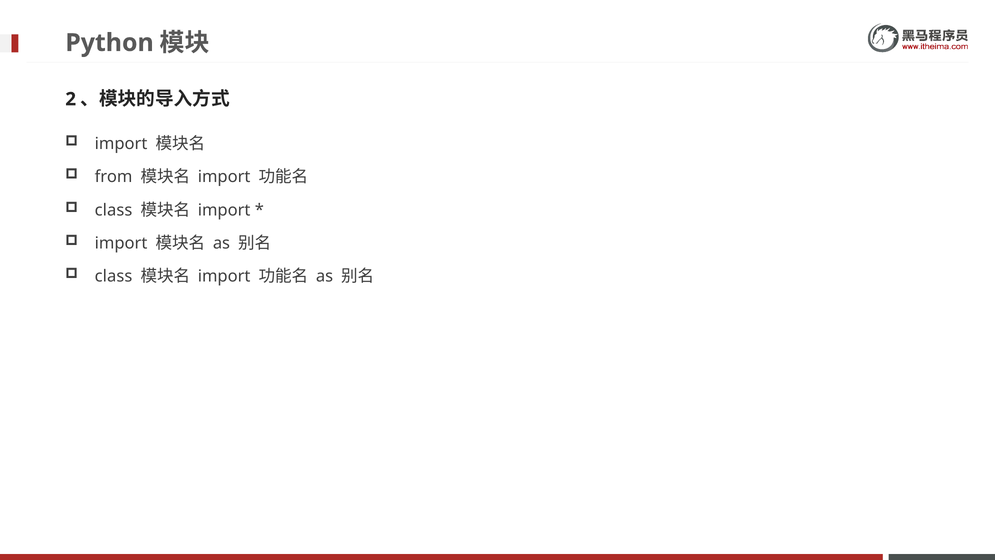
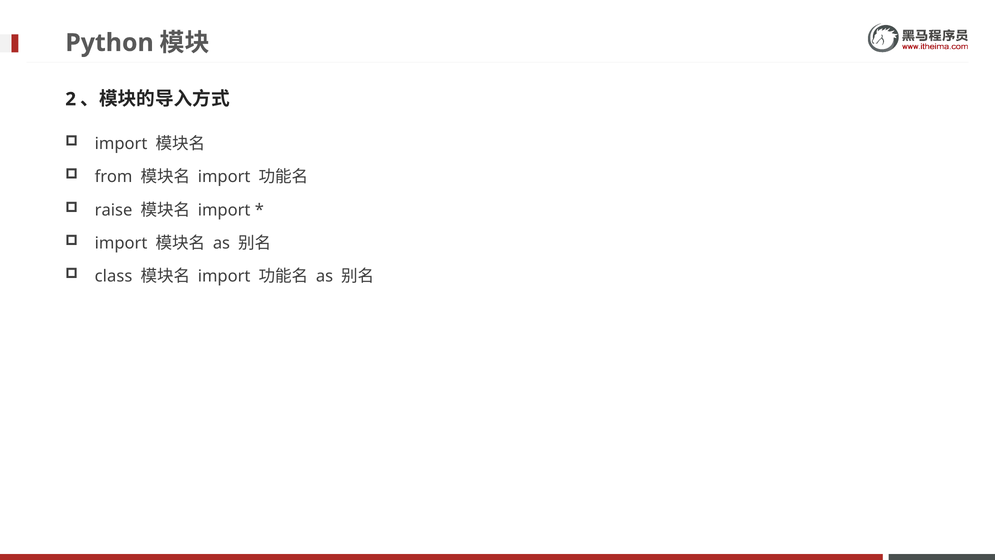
class: class -> raise (114, 210)
